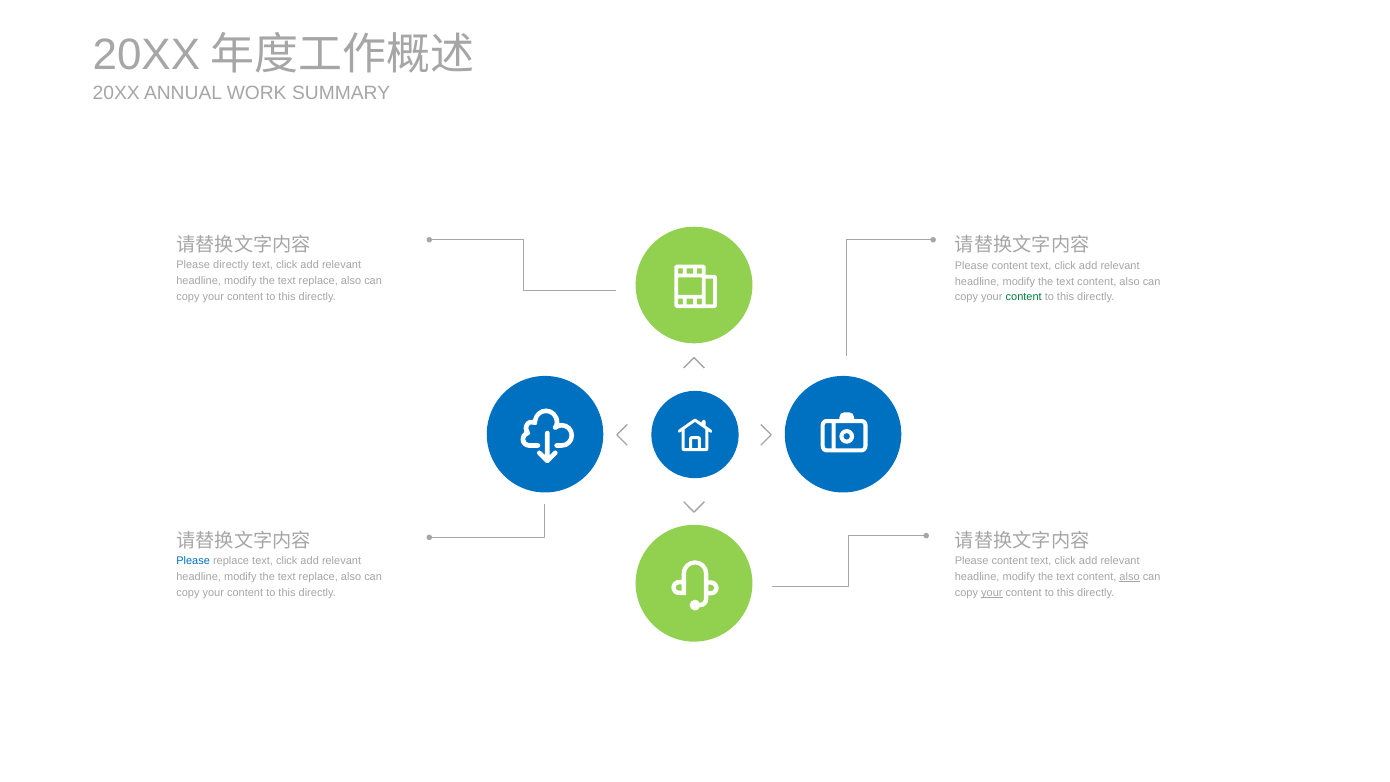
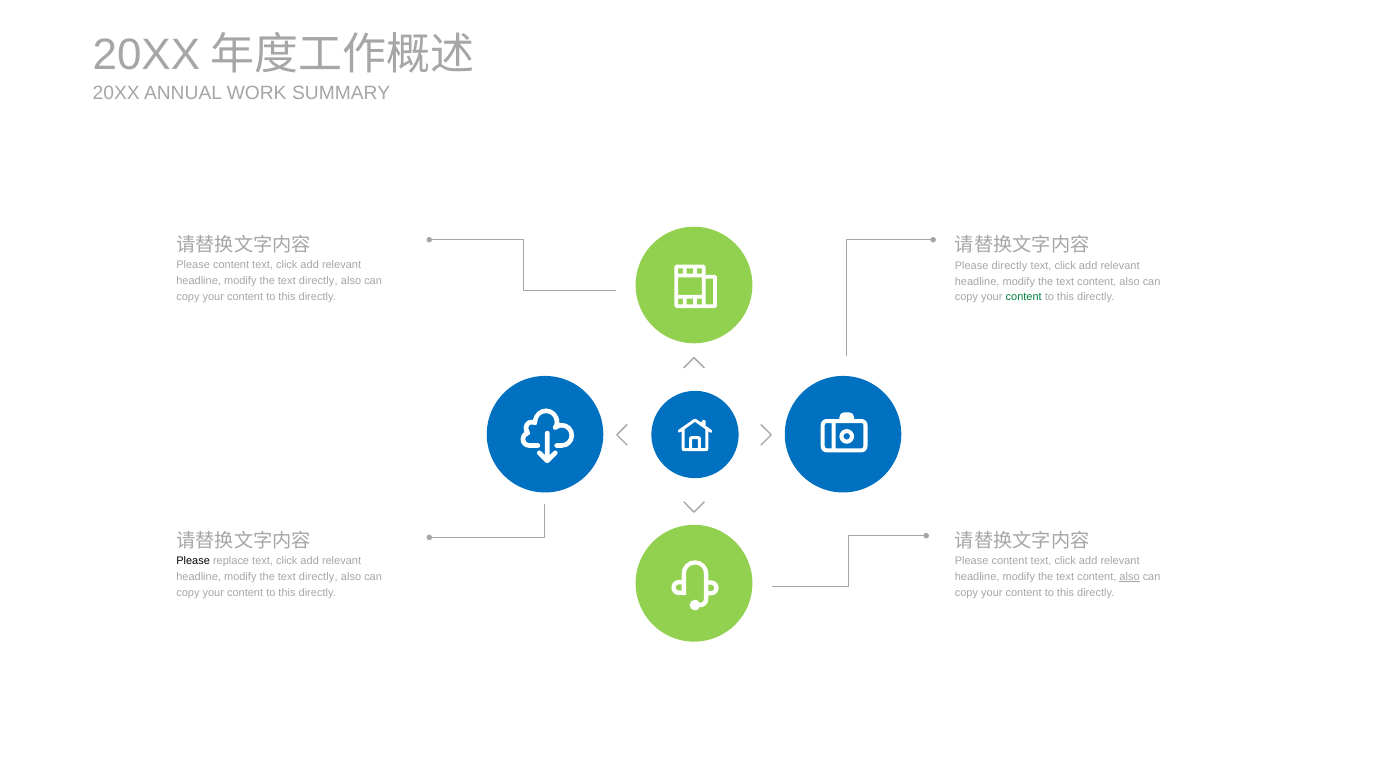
directly: directly -> content (231, 265)
content: content -> directly (1009, 266)
replace: replace -> directly (318, 281)
Please colour: blue -> black (193, 561)
replace: replace -> directly (318, 577)
your underline: present -> none (992, 592)
